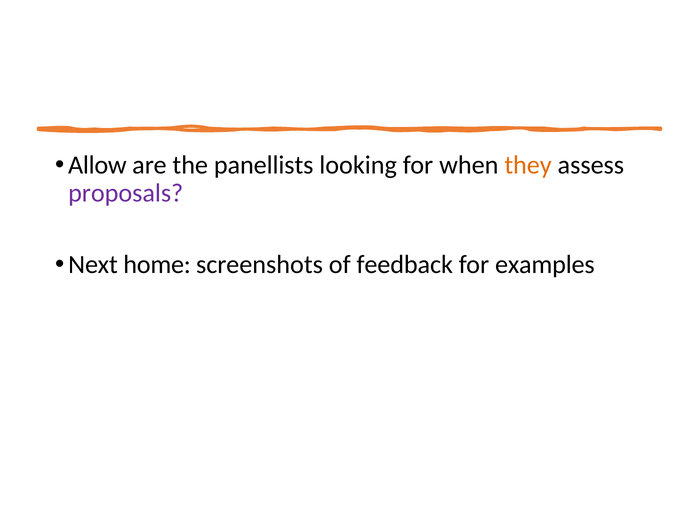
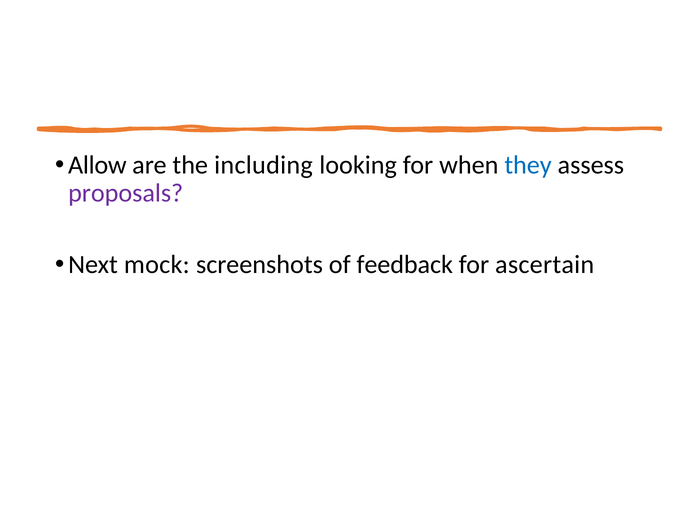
panellists: panellists -> including (264, 165)
they colour: orange -> blue (528, 165)
home: home -> mock (157, 265)
examples: examples -> ascertain (545, 265)
